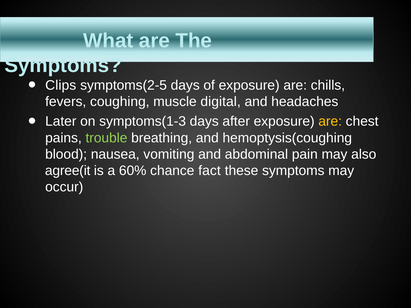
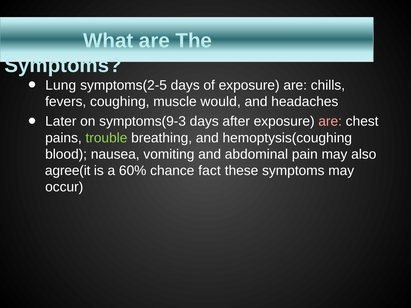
Clips: Clips -> Lung (61, 85)
digital: digital -> would (221, 102)
symptoms(1-3: symptoms(1-3 -> symptoms(9-3 (143, 122)
are colour: yellow -> pink (330, 122)
